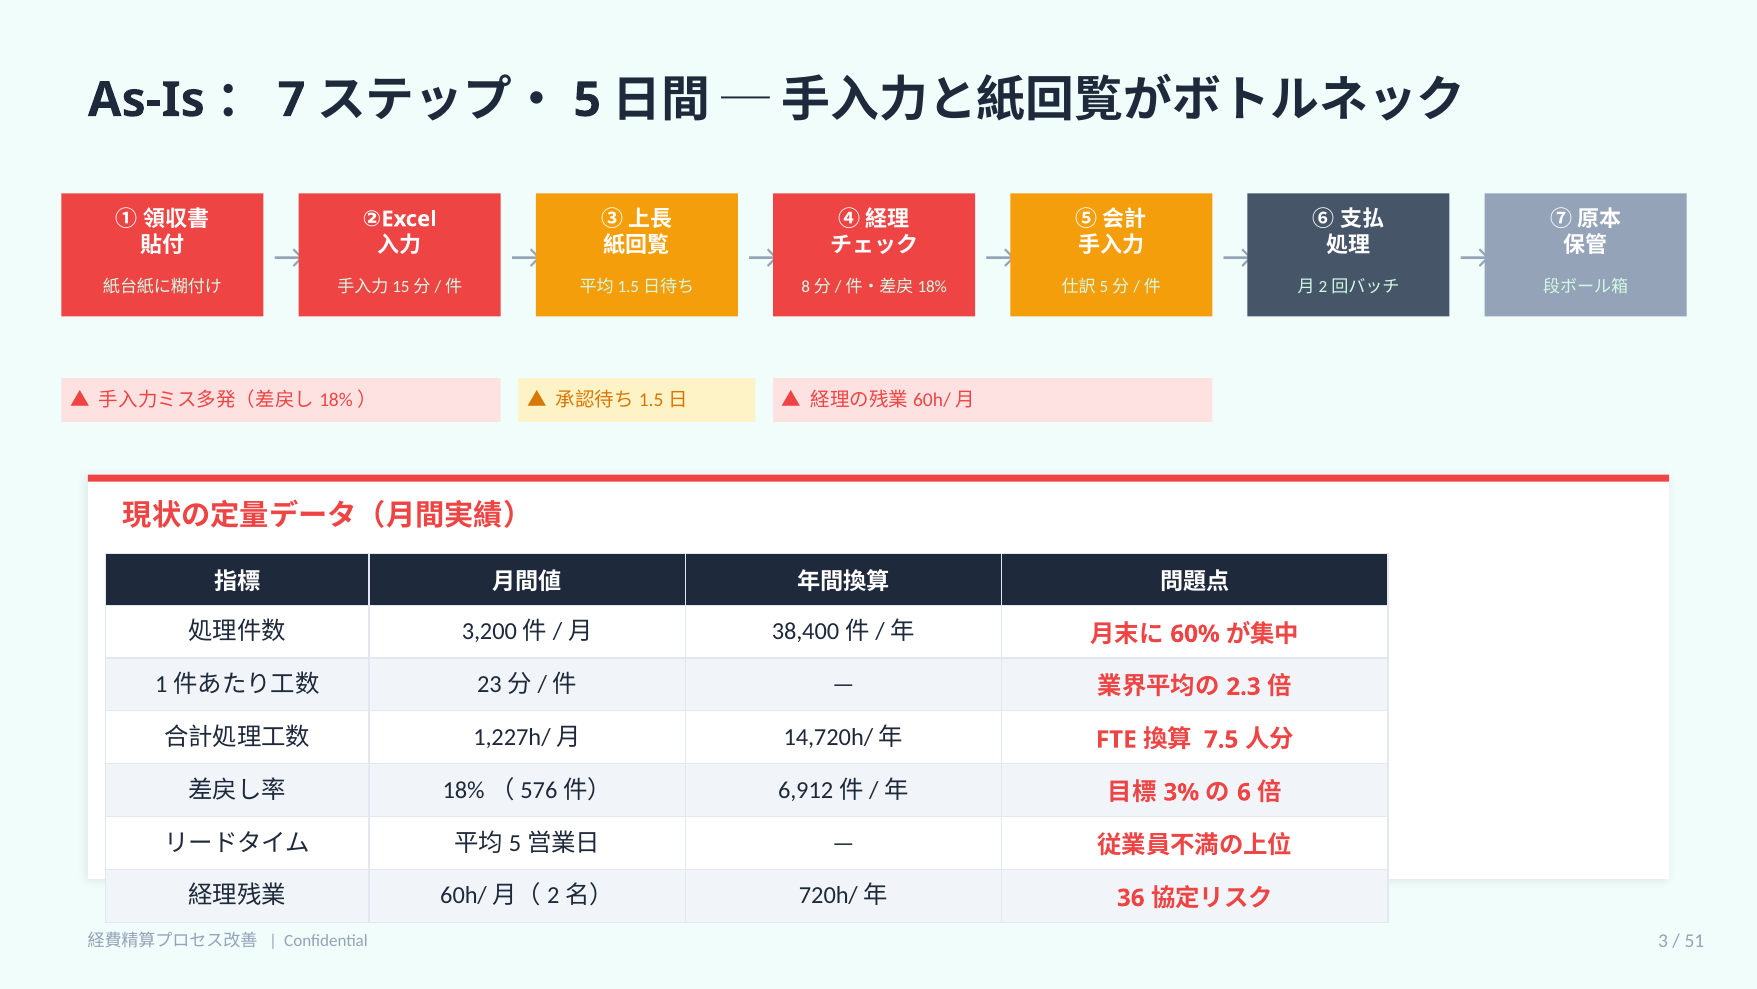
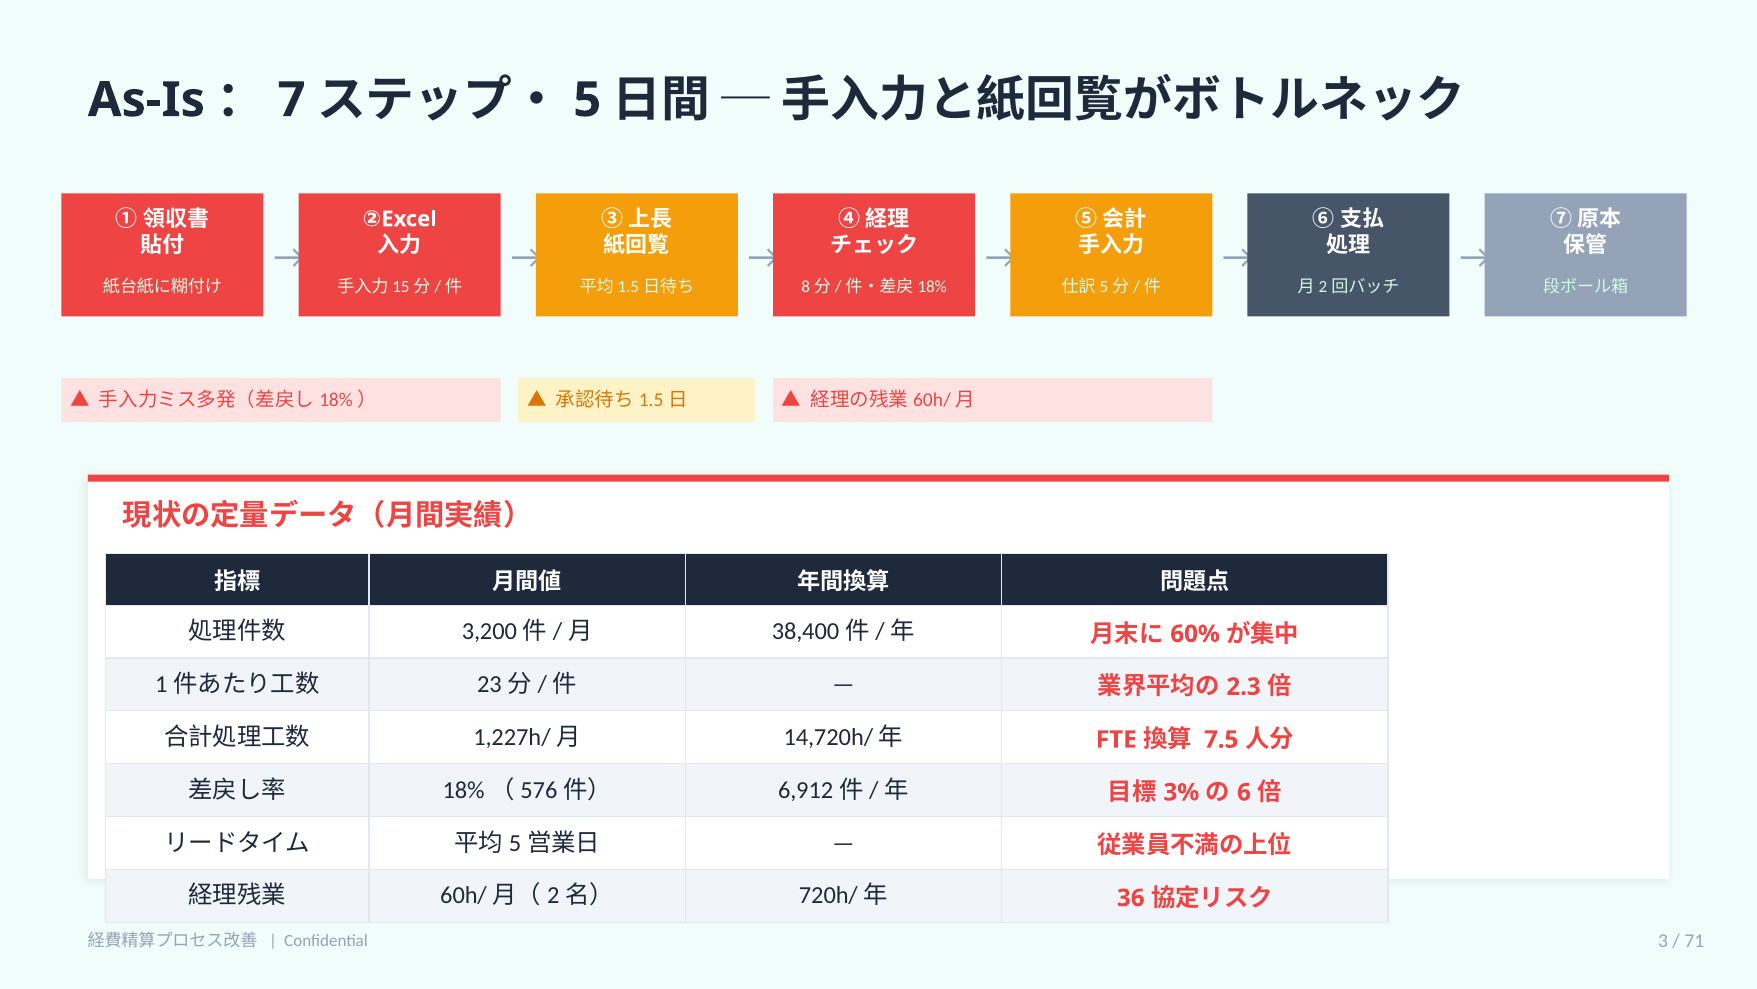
51: 51 -> 71 (1694, 940)
